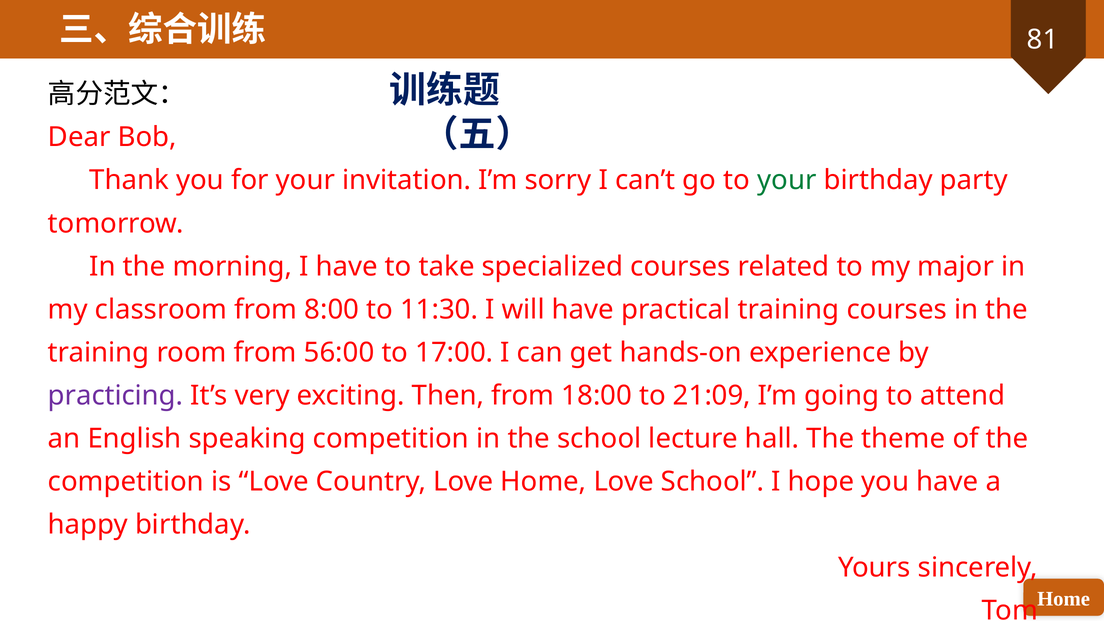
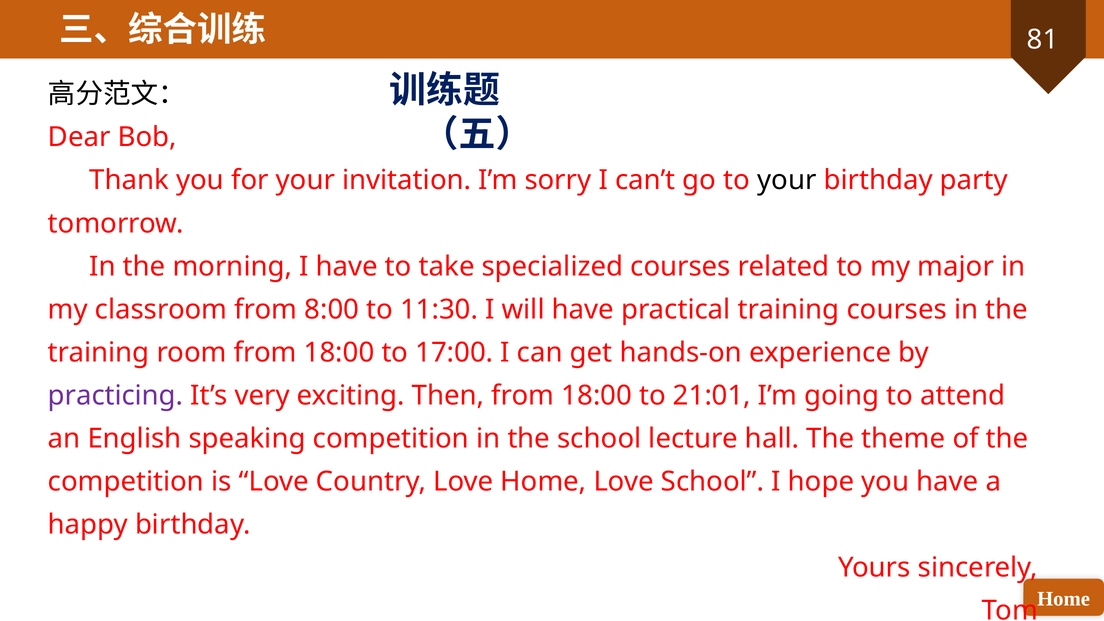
your colour: green -> black (787, 180)
room from 56:00: 56:00 -> 18:00 (339, 352)
21:09: 21:09 -> 21:01 (712, 396)
